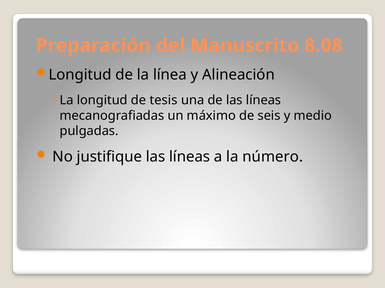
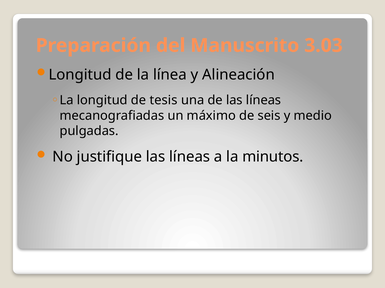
8.08: 8.08 -> 3.03 (324, 46)
número: número -> minutos (273, 157)
